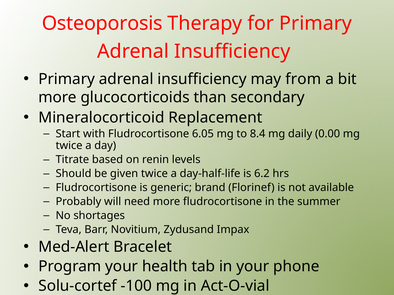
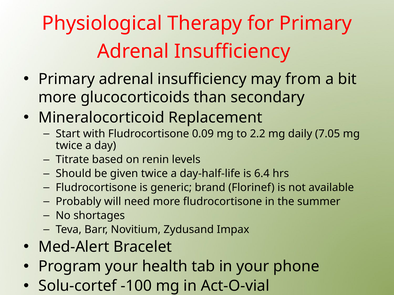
Osteoporosis: Osteoporosis -> Physiological (102, 23)
6.05: 6.05 -> 0.09 (203, 134)
8.4: 8.4 -> 2.2 (258, 134)
0.00: 0.00 -> 7.05 (328, 134)
6.2: 6.2 -> 6.4 (262, 174)
